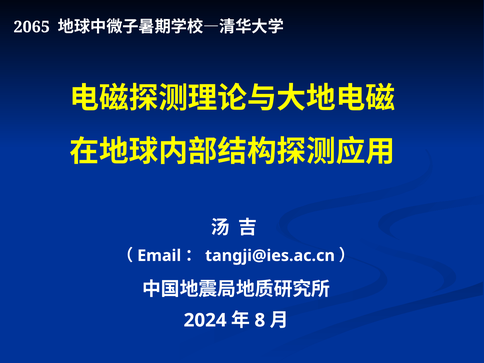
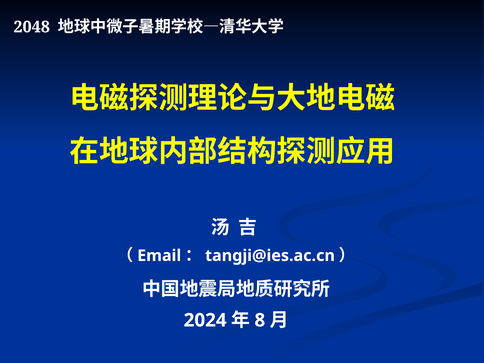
2065: 2065 -> 2048 (32, 27)
